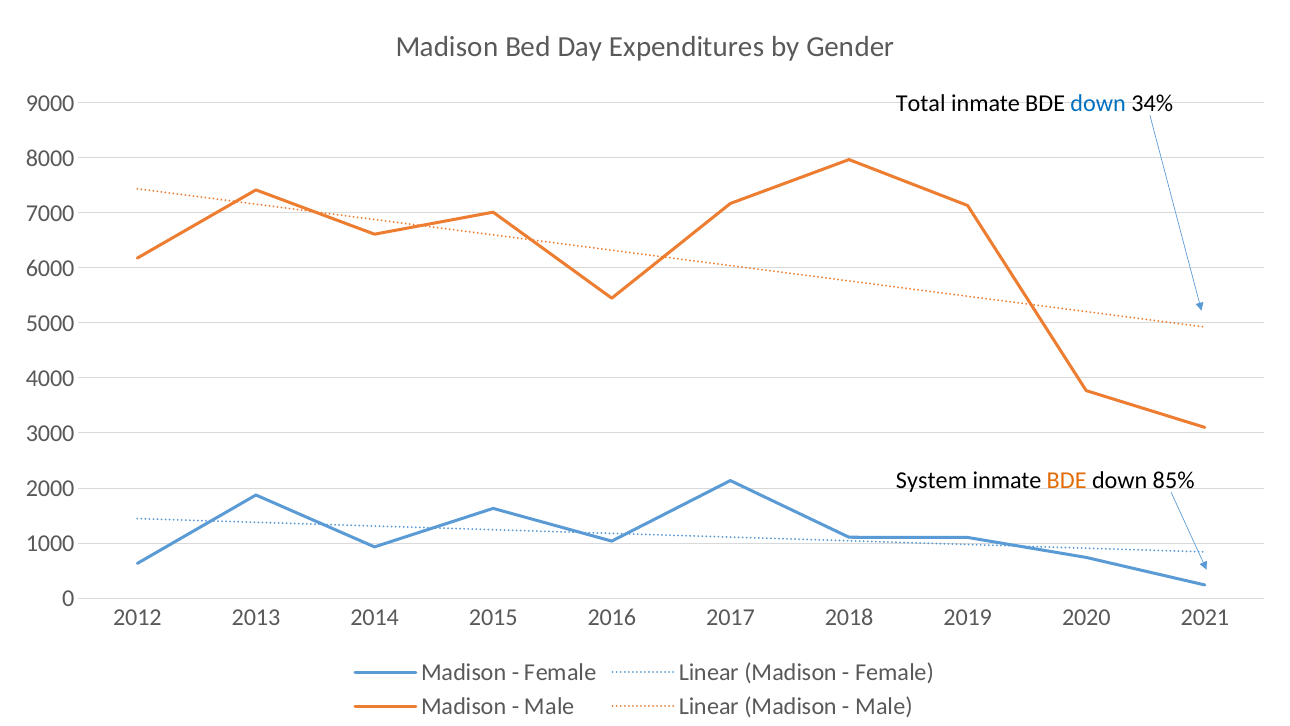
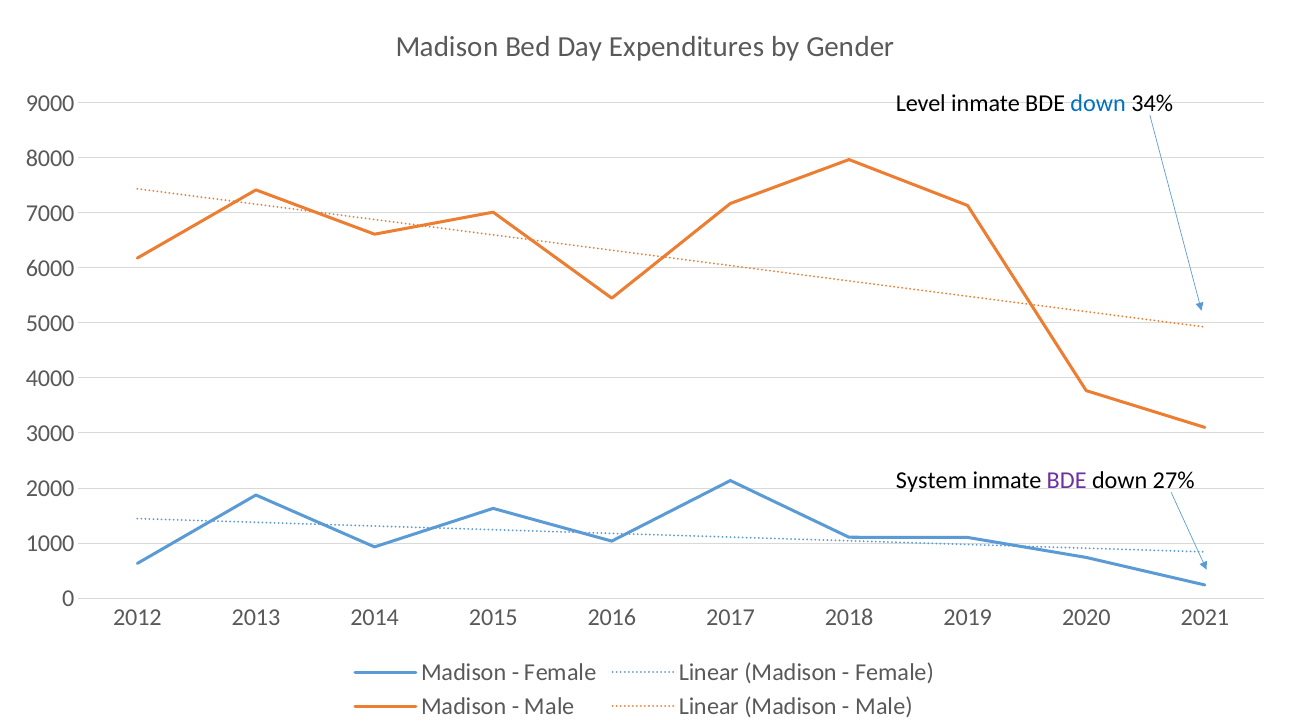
Total: Total -> Level (921, 104)
BDE colour: orange -> purple (1067, 480)
85%: 85% -> 27% (1174, 480)
